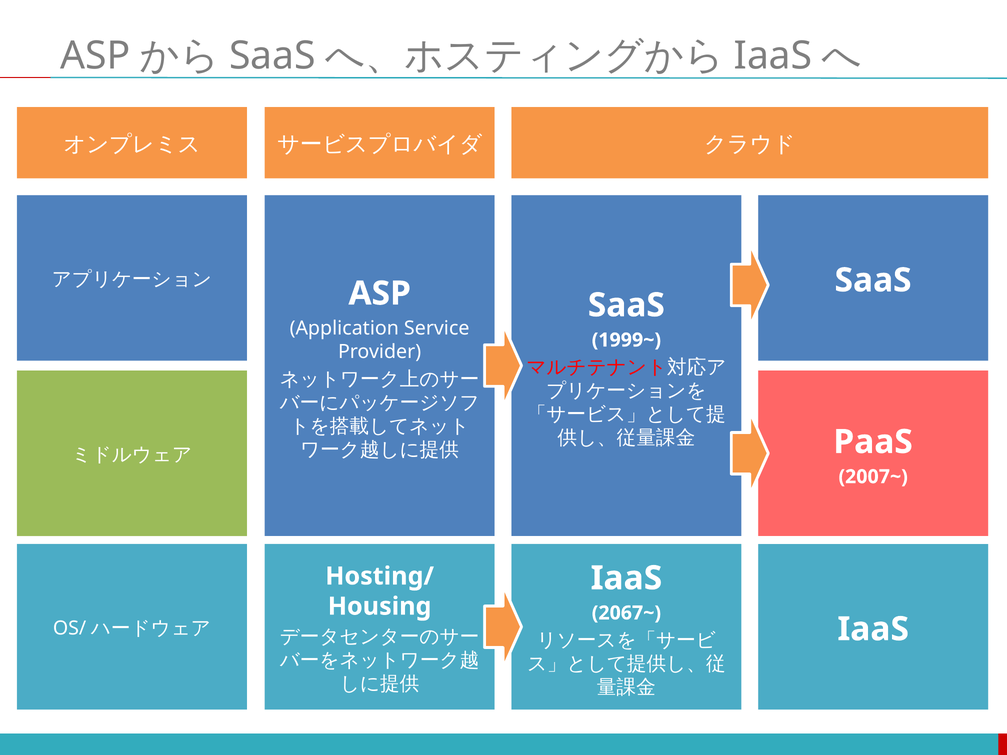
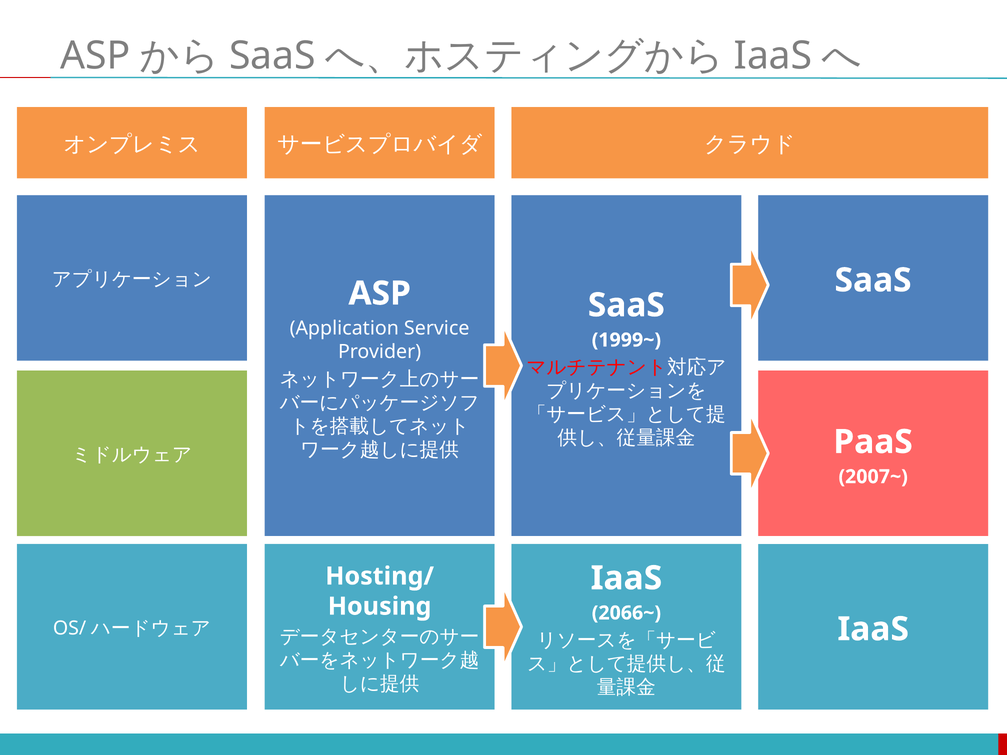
2067~: 2067~ -> 2066~ (626, 613)
